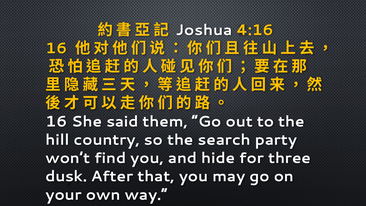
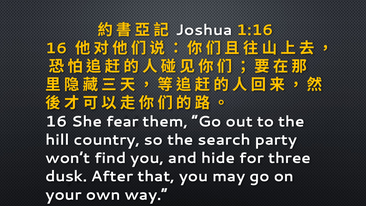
4:16: 4:16 -> 1:16 (255, 30)
said: said -> fear (122, 121)
